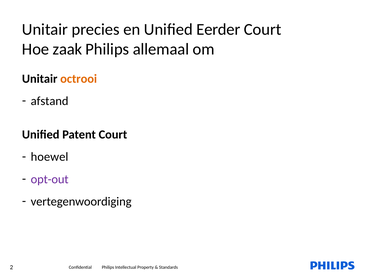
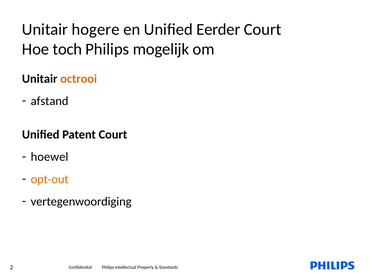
precies: precies -> hogere (96, 29)
zaak: zaak -> toch (67, 49)
allemaal: allemaal -> mogelijk (161, 49)
opt-out colour: purple -> orange (50, 179)
